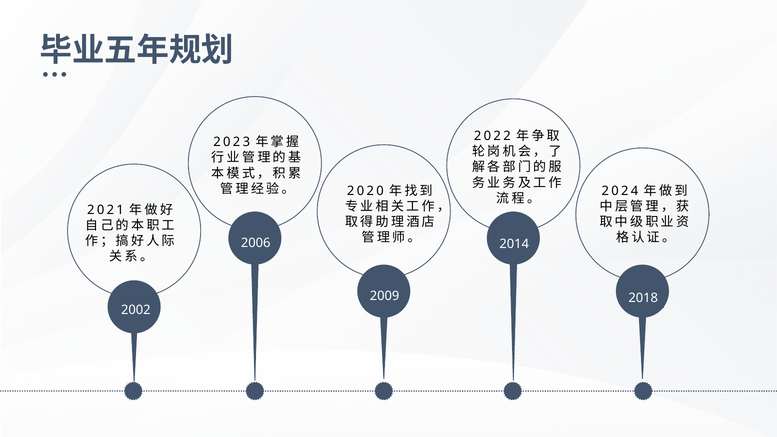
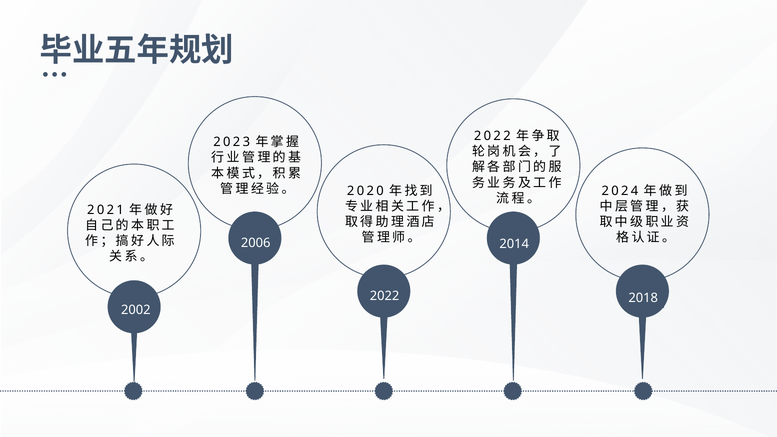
2009: 2009 -> 2022 (385, 296)
